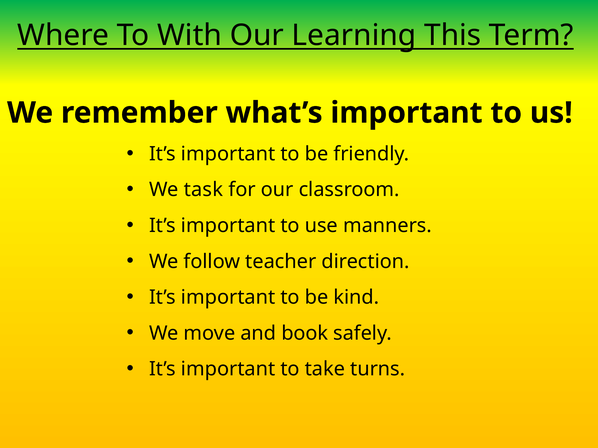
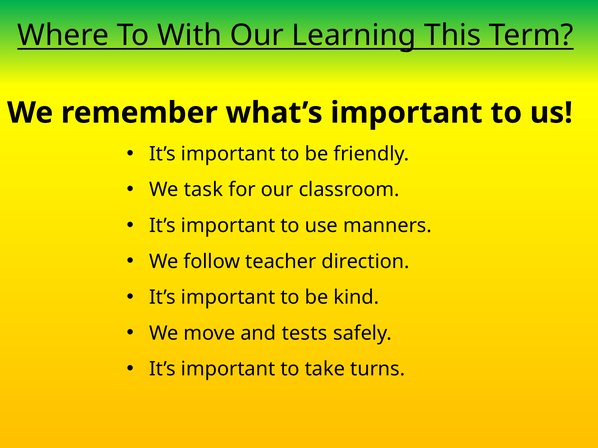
book: book -> tests (305, 333)
